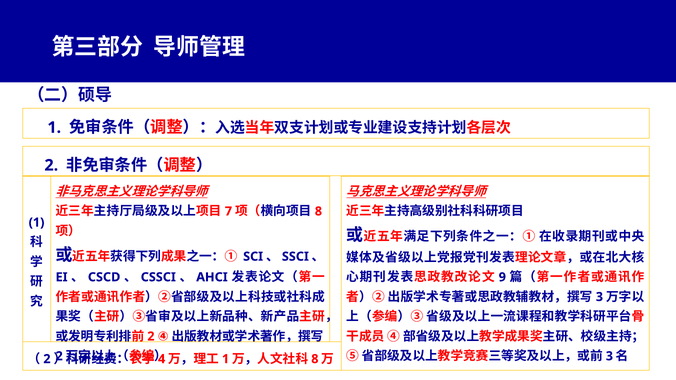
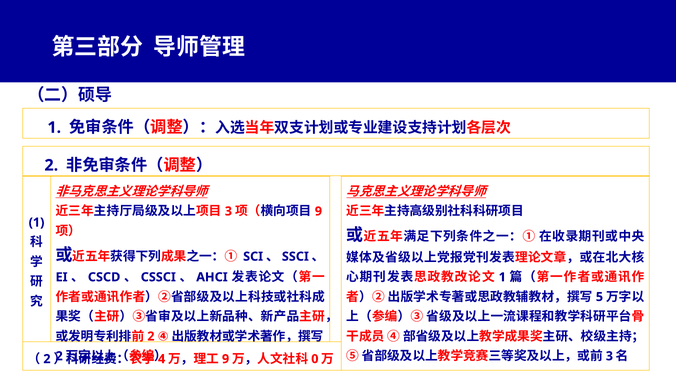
7: 7 -> 3 (228, 211)
8: 8 -> 9 (318, 211)
9: 9 -> 1 (502, 277)
3: 3 -> 5 (599, 297)
1: 1 -> 9 (226, 359)
8: 8 -> 0 (315, 359)
